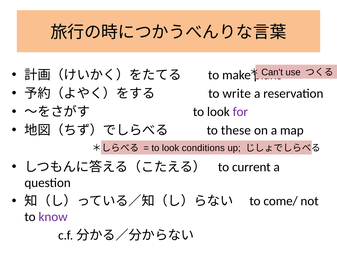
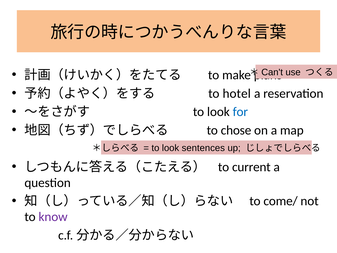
write: write -> hotel (237, 93)
for colour: purple -> blue (240, 112)
these: these -> chose (236, 130)
conditions: conditions -> sentences (203, 148)
